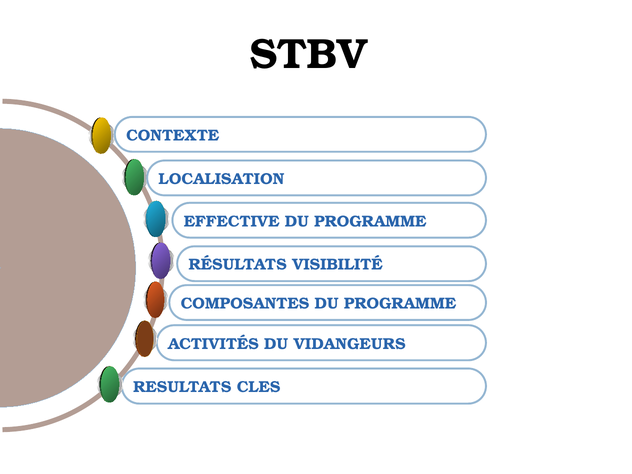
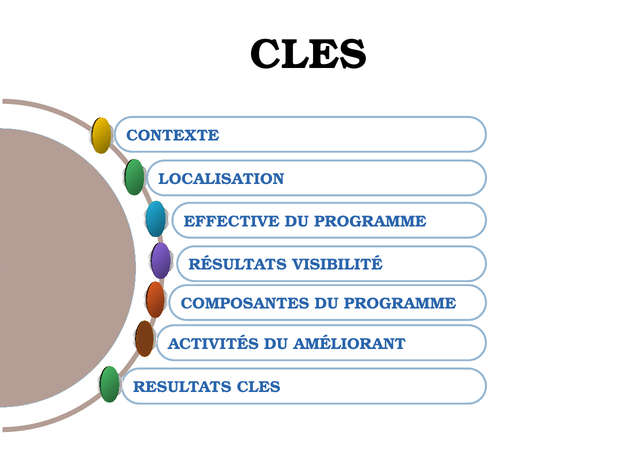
STBV: STBV -> CLES (308, 54)
VIDANGEURS: VIDANGEURS -> AMÉLIORANT (350, 344)
